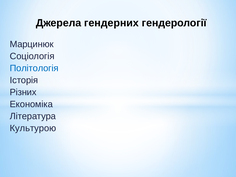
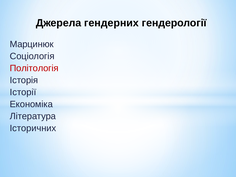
Політологія colour: blue -> red (34, 68)
Різних: Різних -> Історії (23, 92)
Культурою: Культурою -> Історичних (33, 128)
